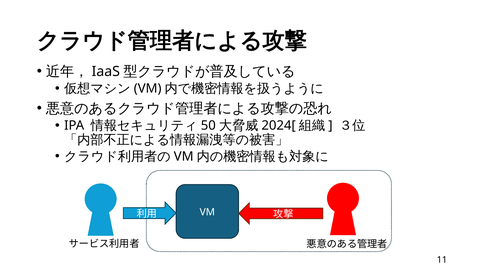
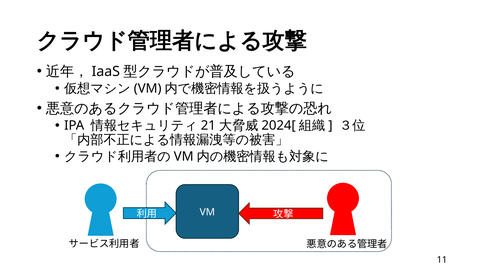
50: 50 -> 21 (208, 126)
